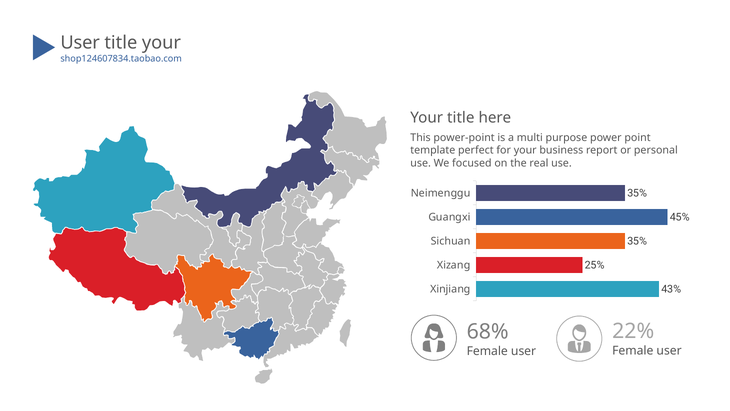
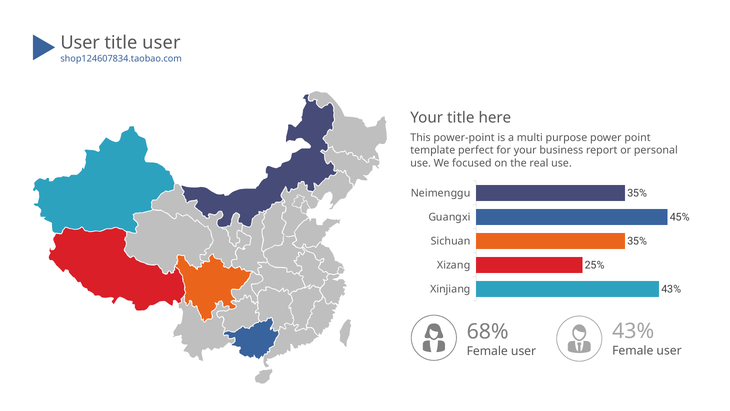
title your: your -> user (161, 43)
22%: 22% -> 43% (633, 331)
